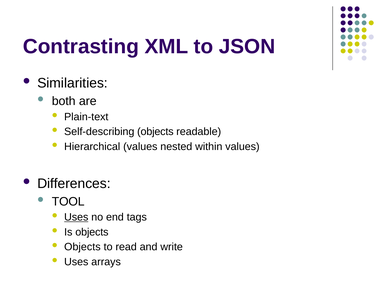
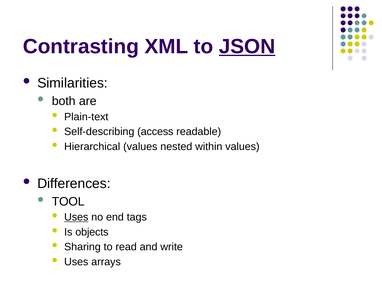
JSON underline: none -> present (247, 46)
Self-describing objects: objects -> access (155, 131)
Objects: Objects -> Sharing (82, 247)
